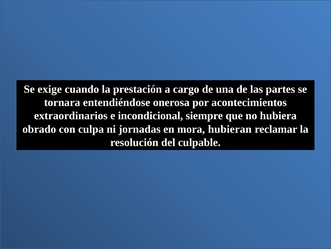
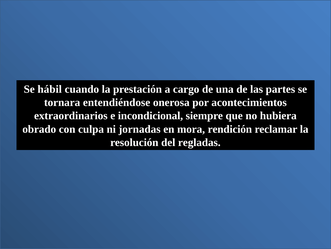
exige: exige -> hábil (50, 89)
hubieran: hubieran -> rendición (230, 129)
culpable: culpable -> regladas (199, 142)
